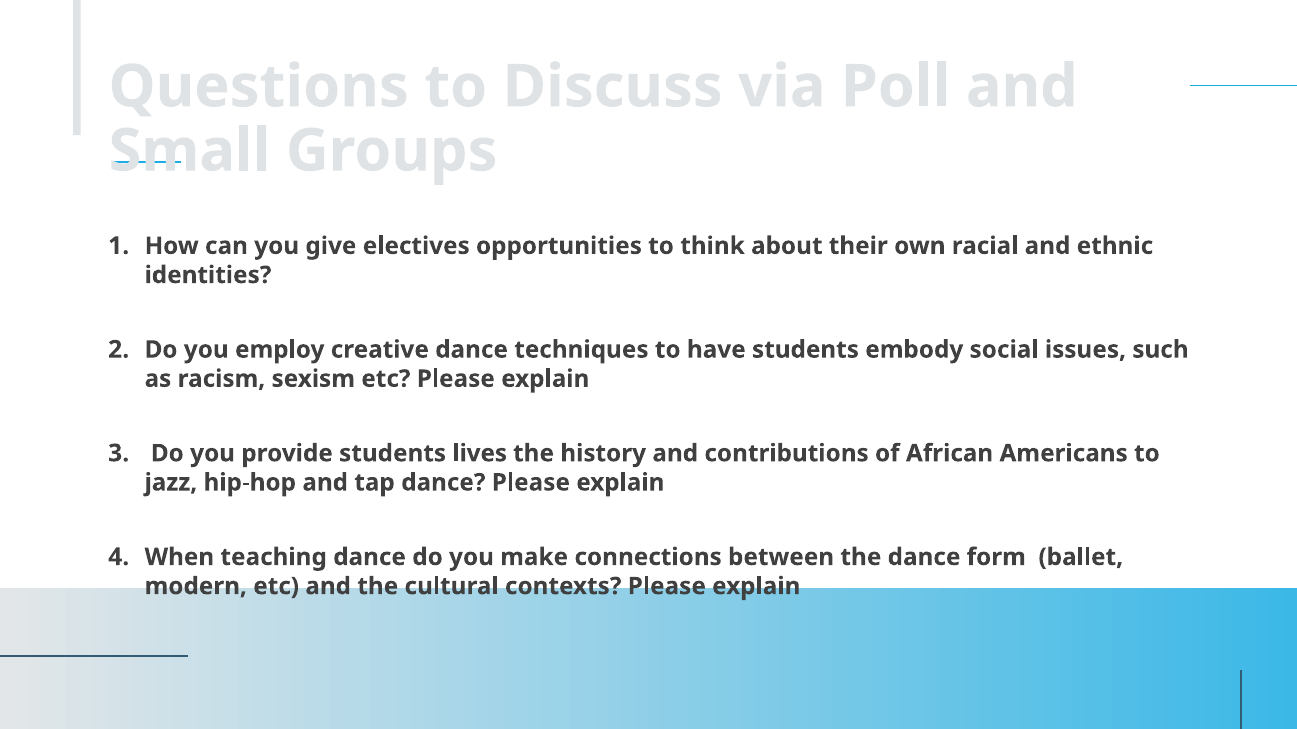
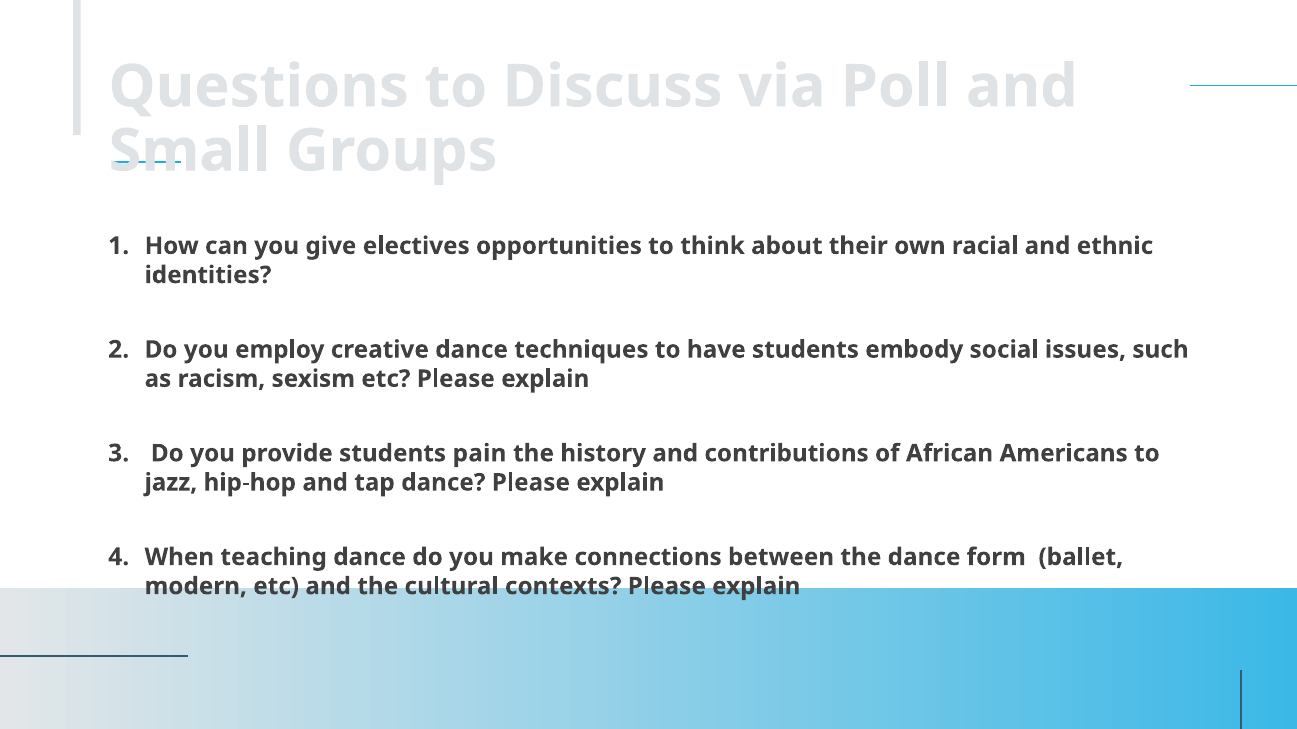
lives: lives -> pain (480, 454)
